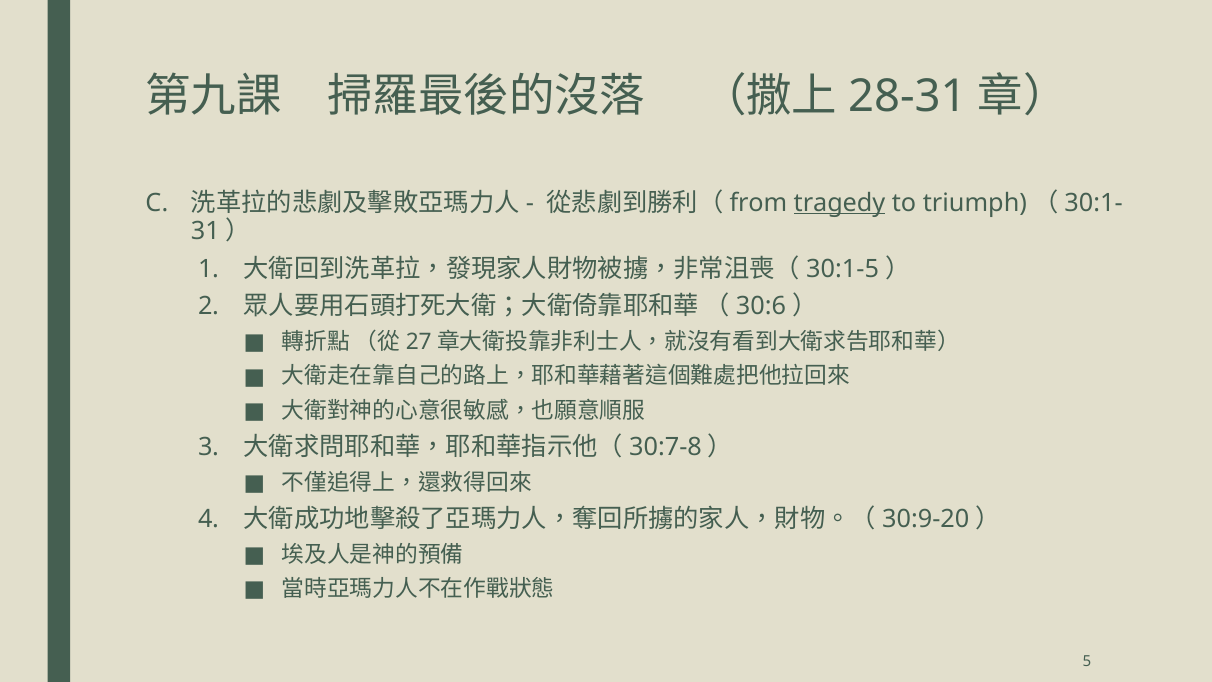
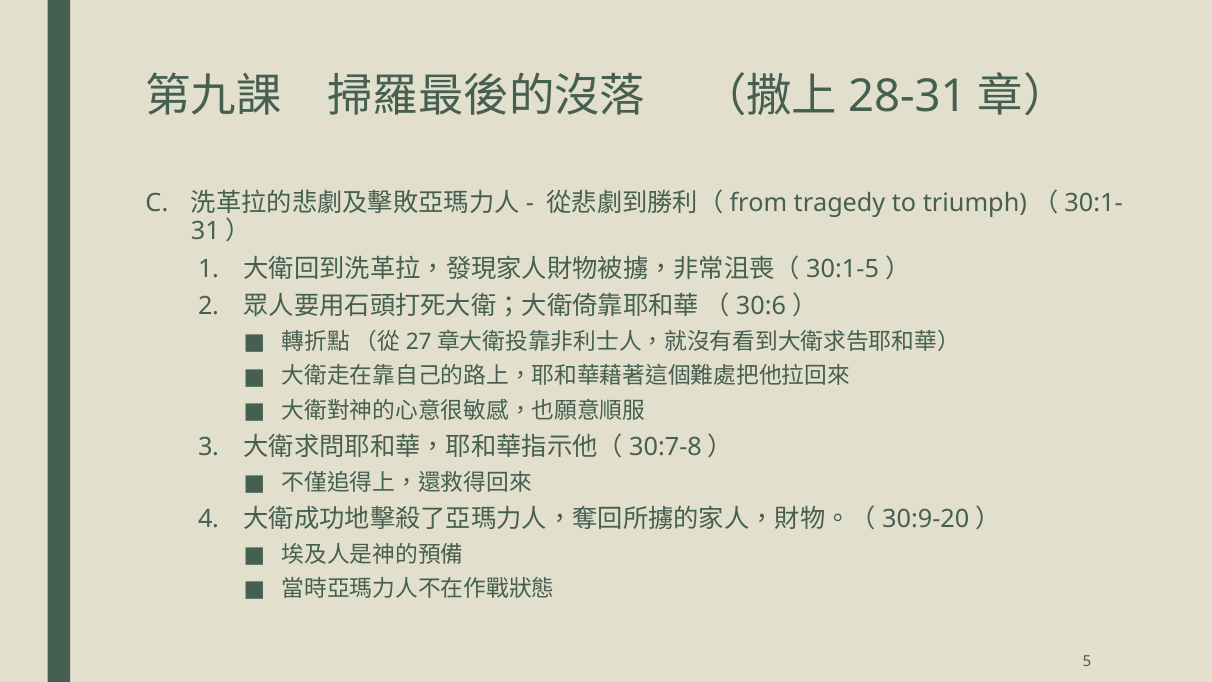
tragedy underline: present -> none (839, 203)
